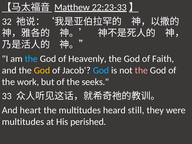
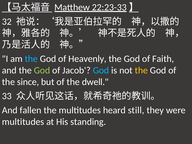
God colour: yellow -> light green (42, 70)
the colour: pink -> yellow (141, 70)
work: work -> since (28, 82)
seeks: seeks -> dwell (95, 82)
heart: heart -> fallen (31, 110)
perished: perished -> standing (88, 122)
